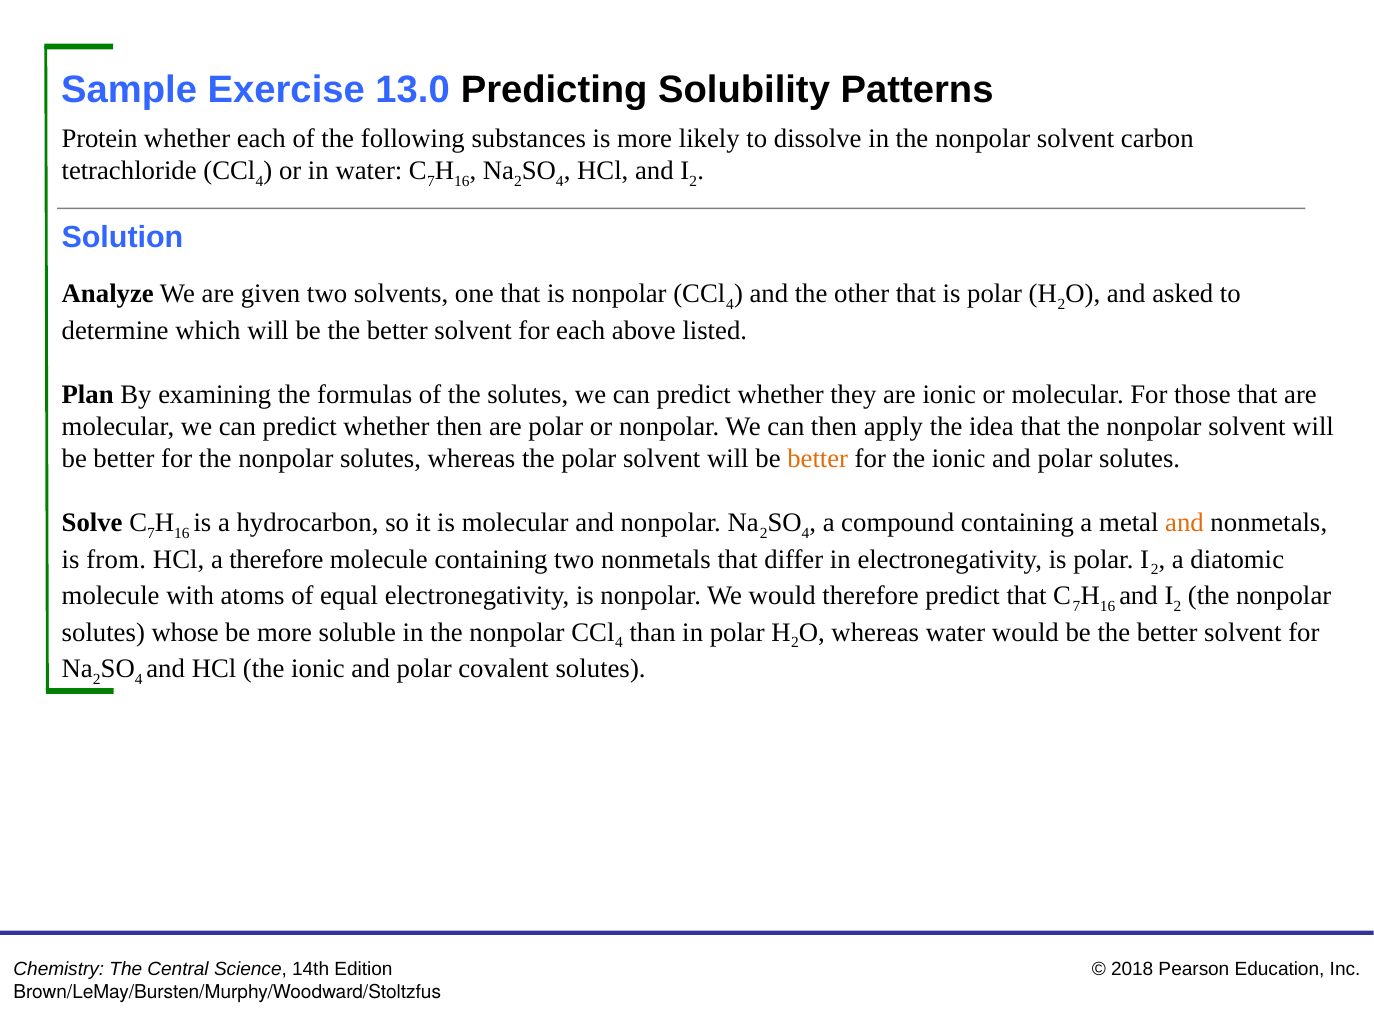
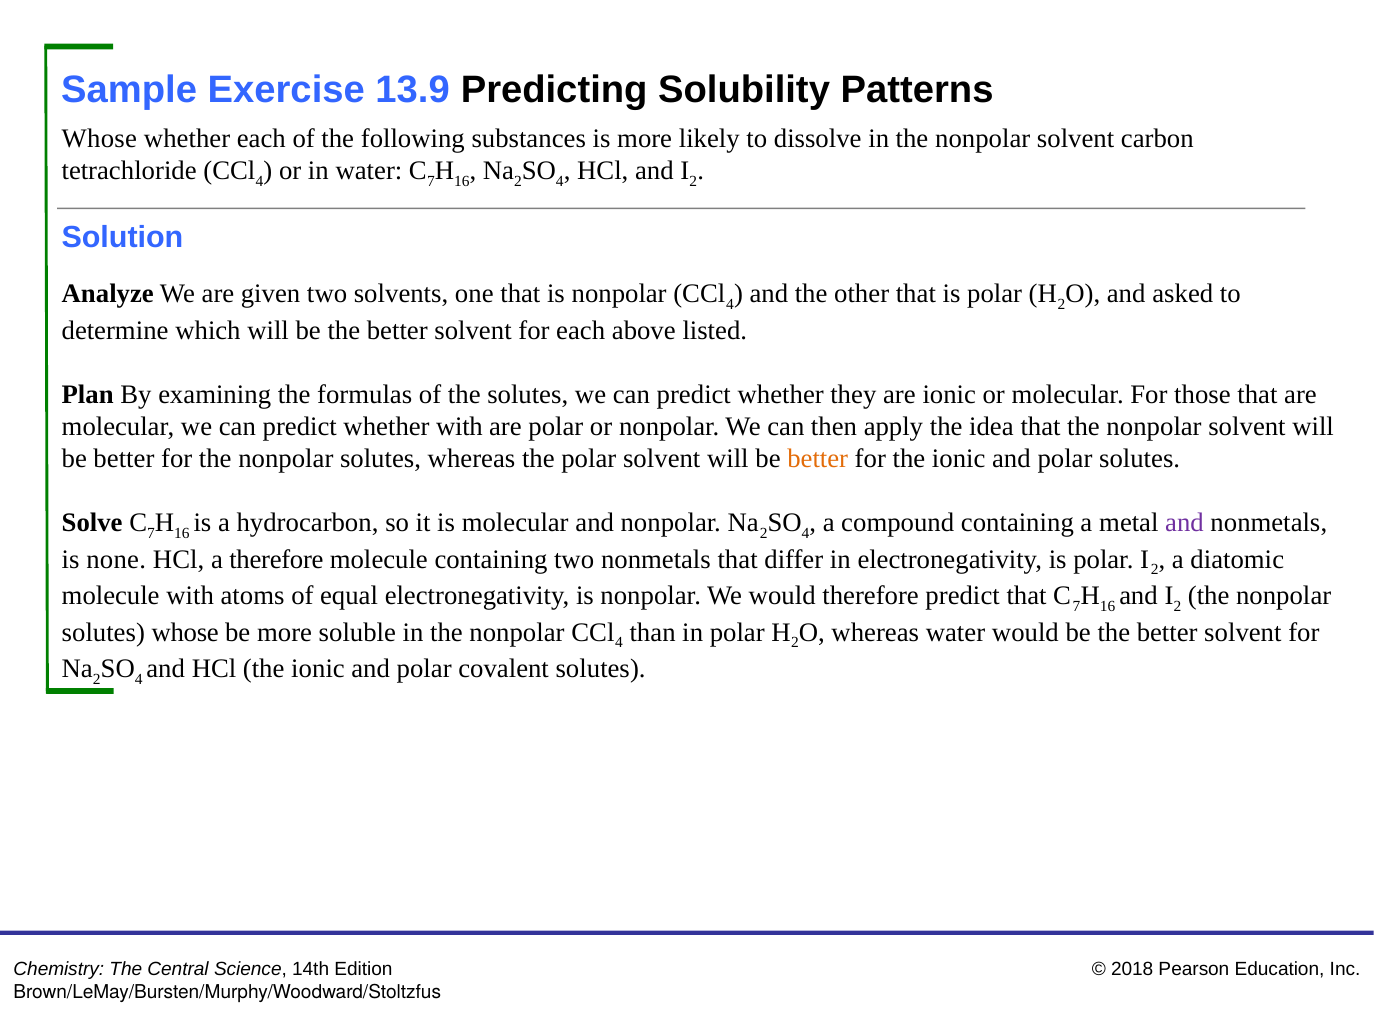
13.0: 13.0 -> 13.9 (413, 90)
Protein: Protein -> Whose (99, 139)
whether then: then -> with (459, 427)
and colour: orange -> purple (1184, 523)
from: from -> none (116, 560)
